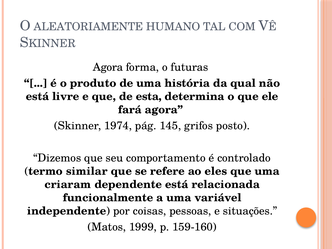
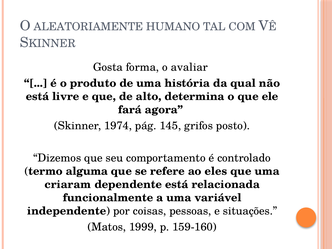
Agora: Agora -> Gosta (108, 67)
futuras: futuras -> avaliar (189, 67)
esta: esta -> alto (149, 96)
similar: similar -> alguma (87, 171)
